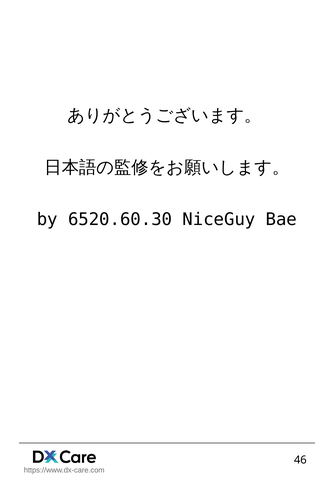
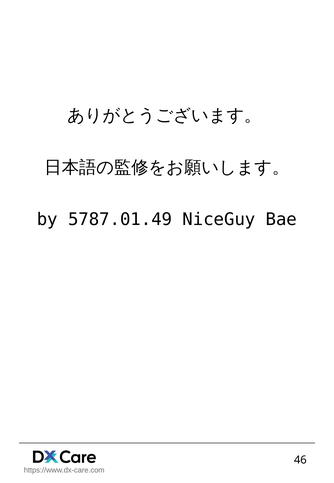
6520.60.30: 6520.60.30 -> 5787.01.49 (120, 219)
